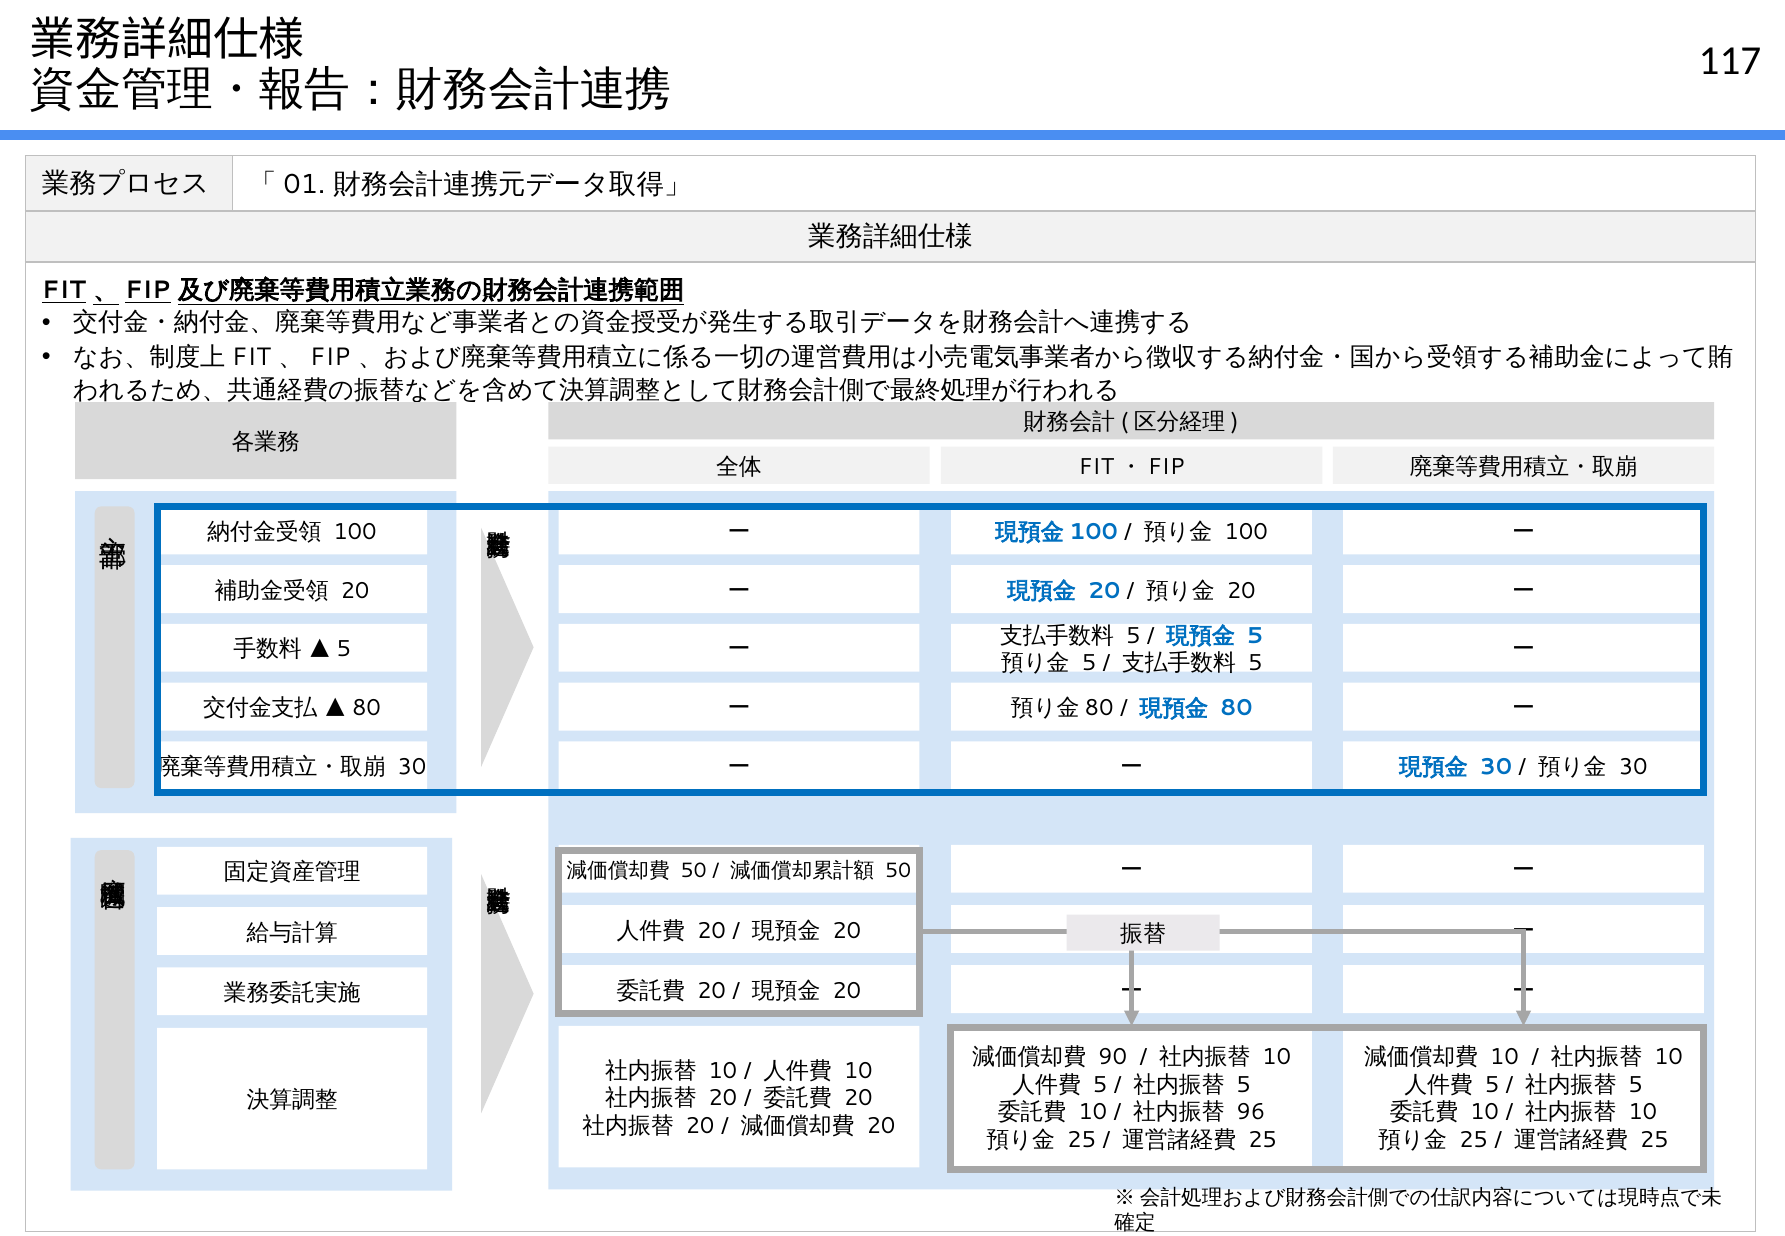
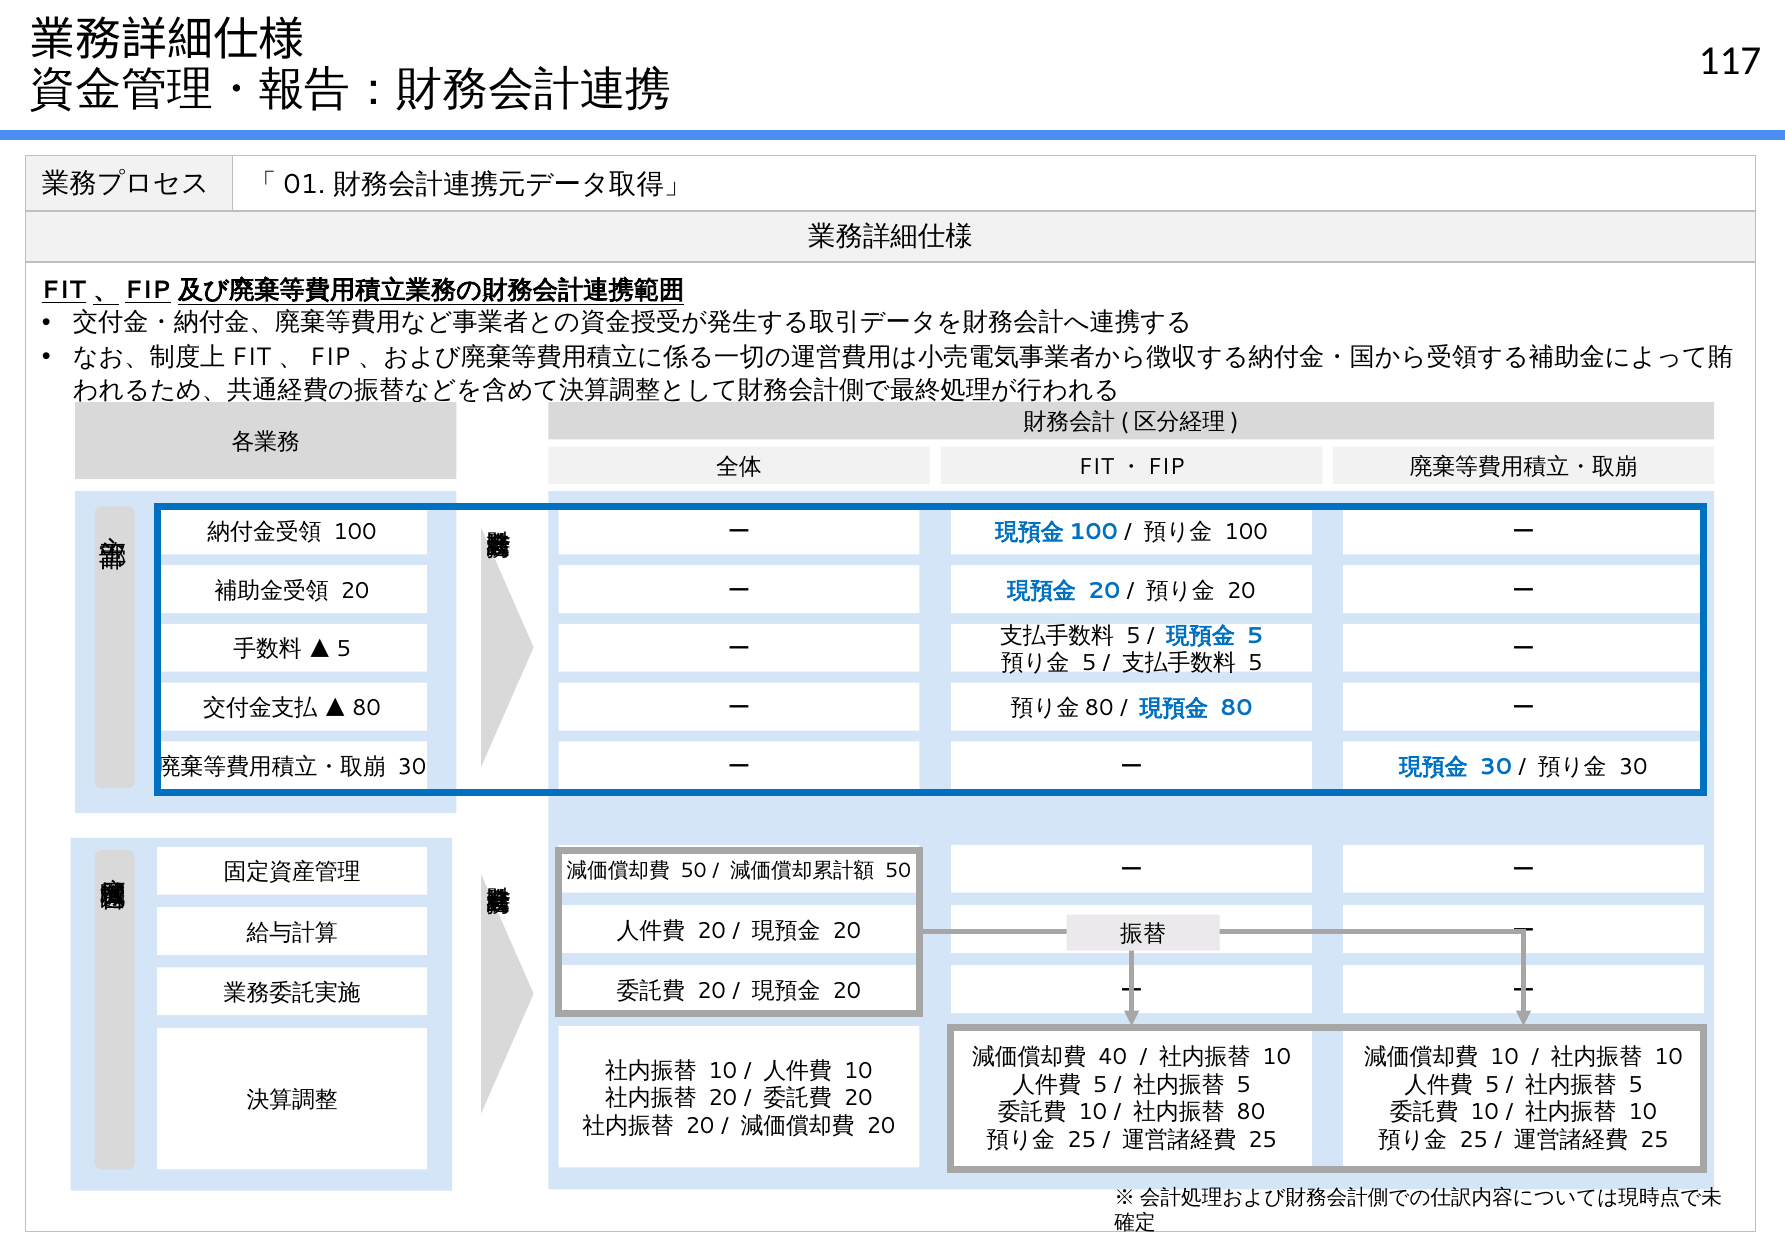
90: 90 -> 40 (1113, 1057)
96: 96 -> 80 (1251, 1112)
